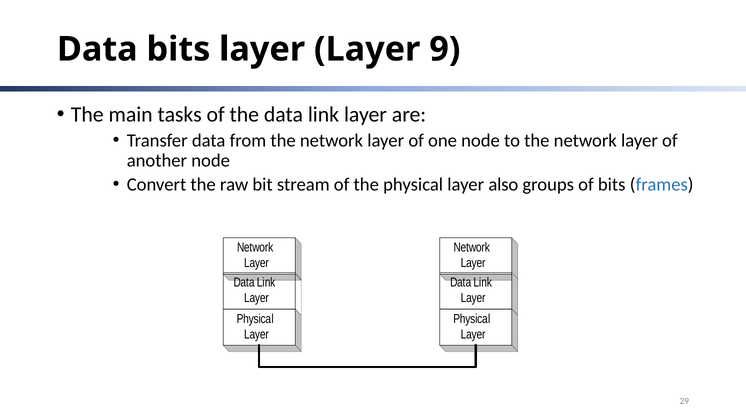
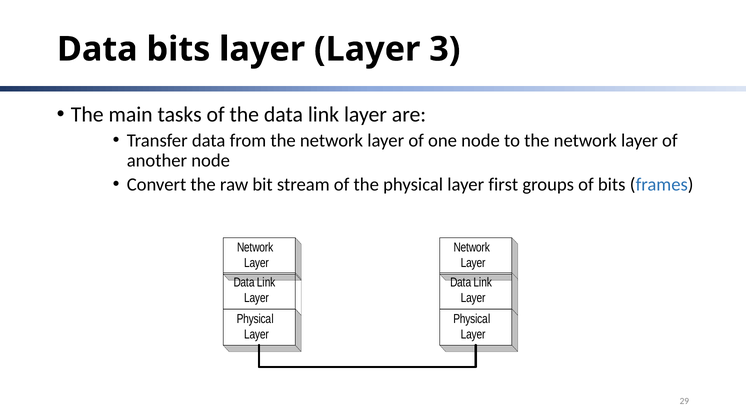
9: 9 -> 3 (445, 49)
also: also -> first (503, 184)
